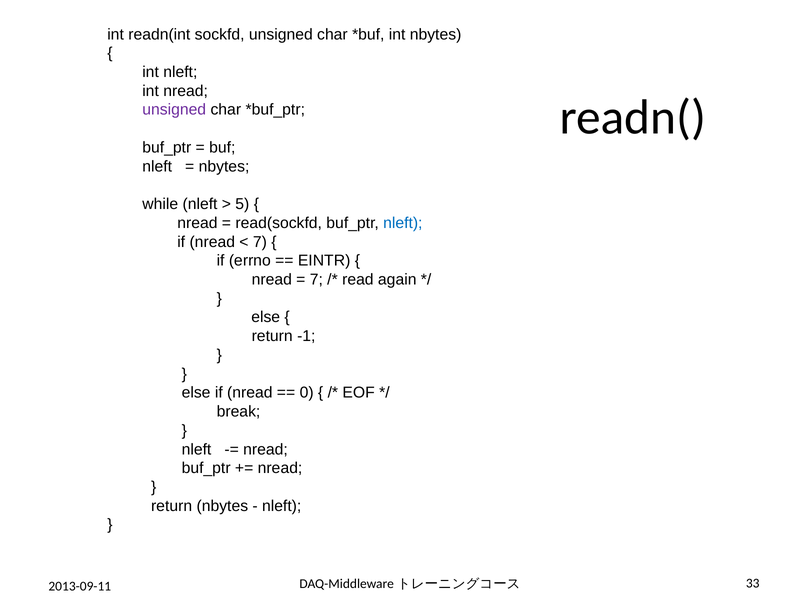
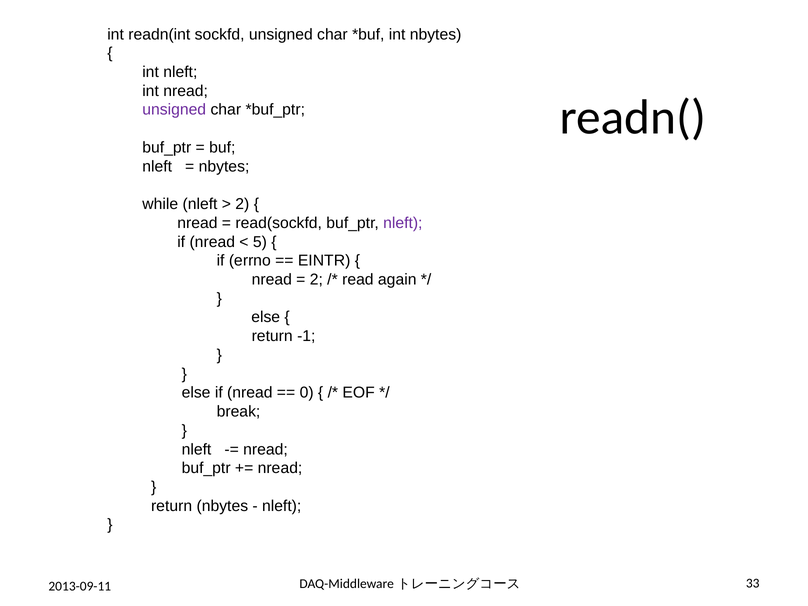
5: 5 -> 2 (242, 204)
nleft colour: blue -> purple (403, 223)
7: 7 -> 5 (260, 242)
7: 7 -> 2 (316, 280)
